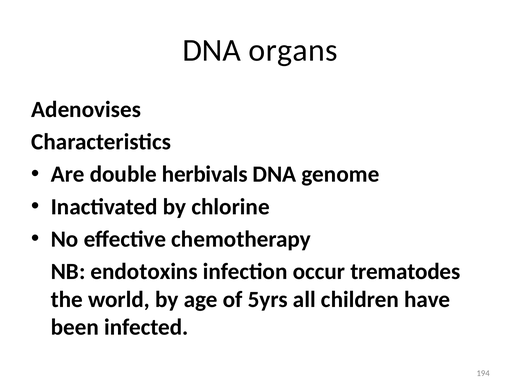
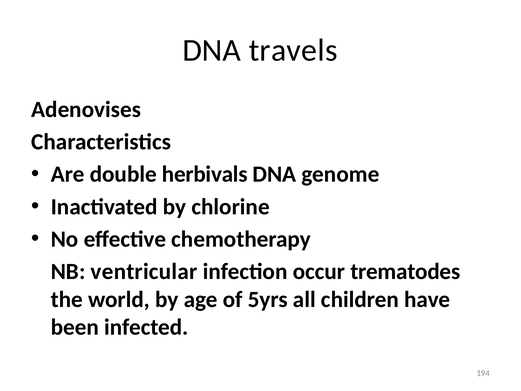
organs: organs -> travels (293, 50)
endotoxins: endotoxins -> ventricular (144, 271)
